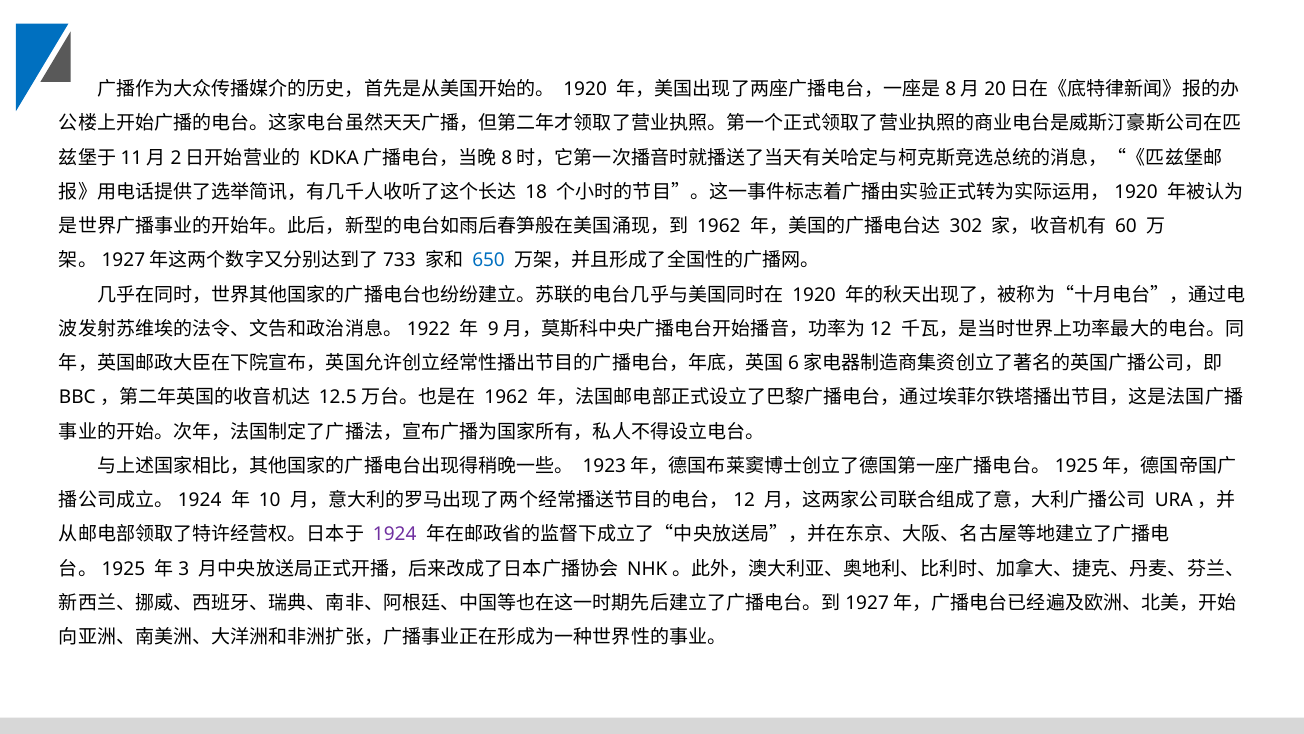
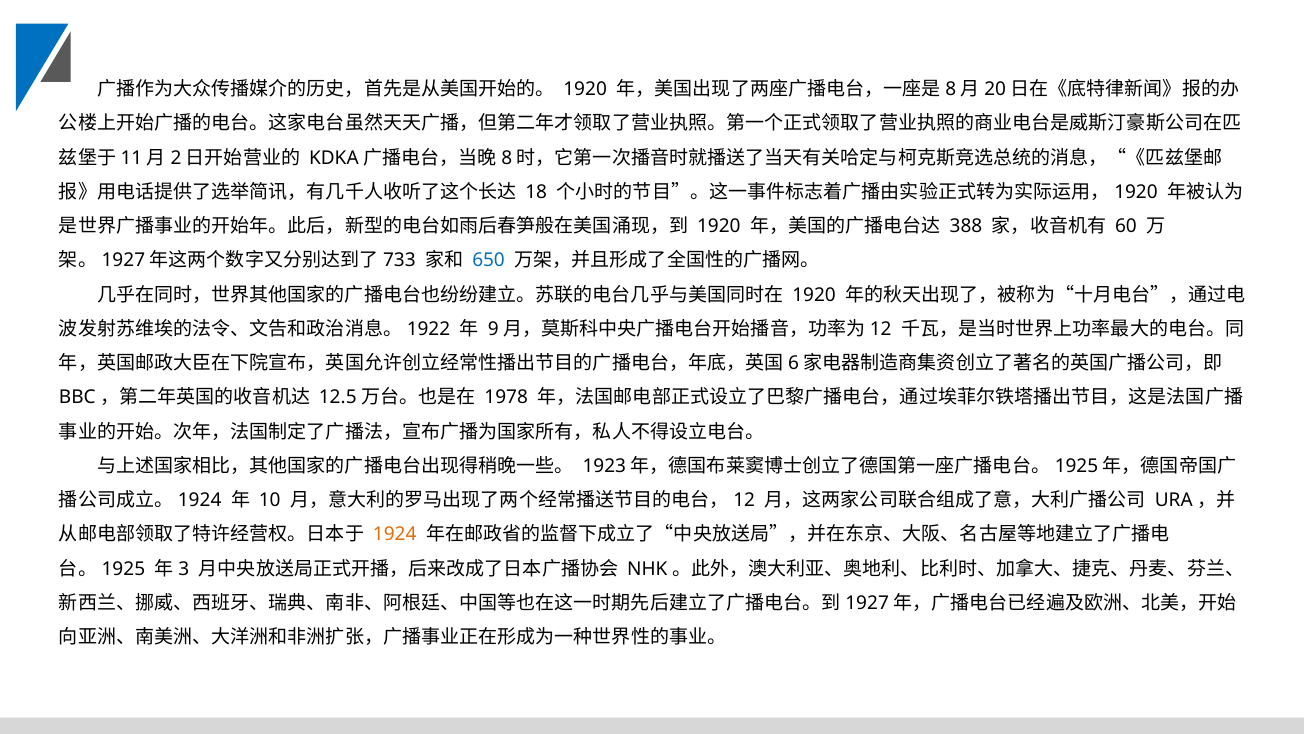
1962: 1962 -> 1920 (719, 226)
302: 302 -> 388 (966, 226)
1962: 1962 -> 1978 (506, 397)
1924 colour: purple -> orange (395, 534)
